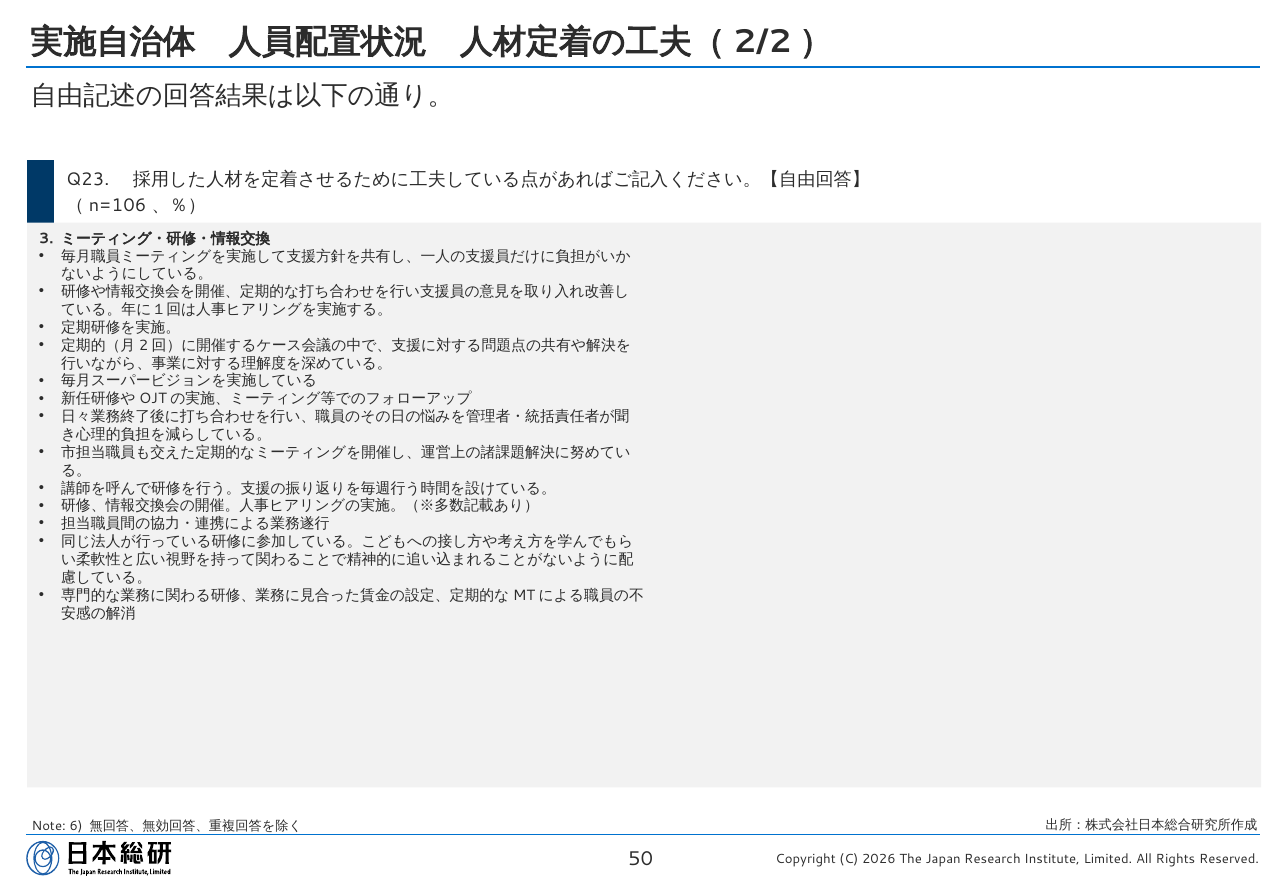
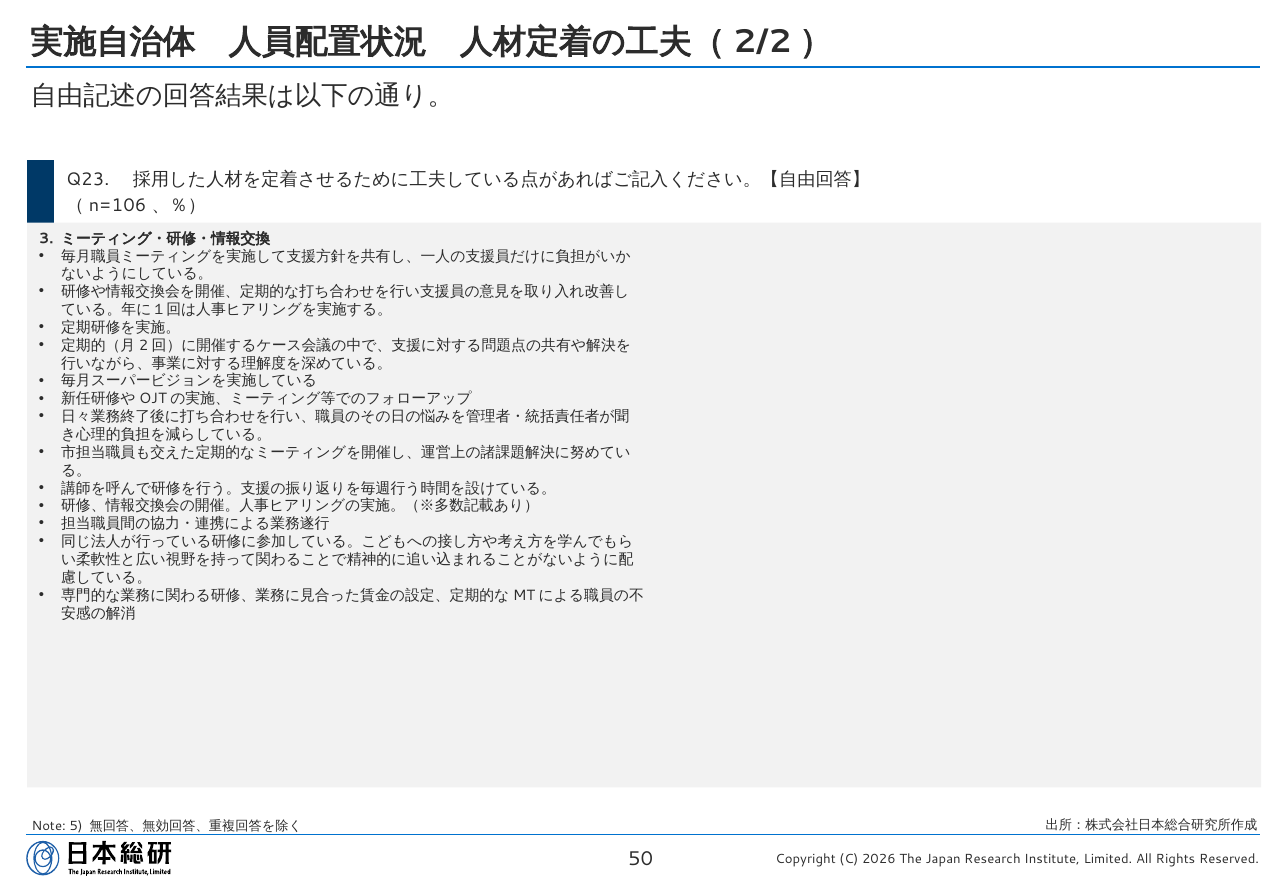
6: 6 -> 5 (76, 826)
